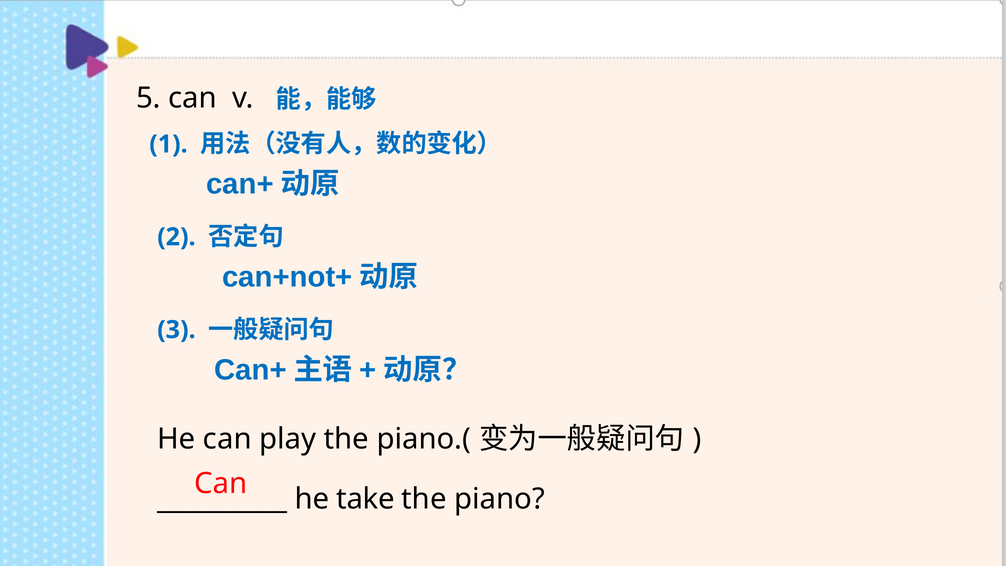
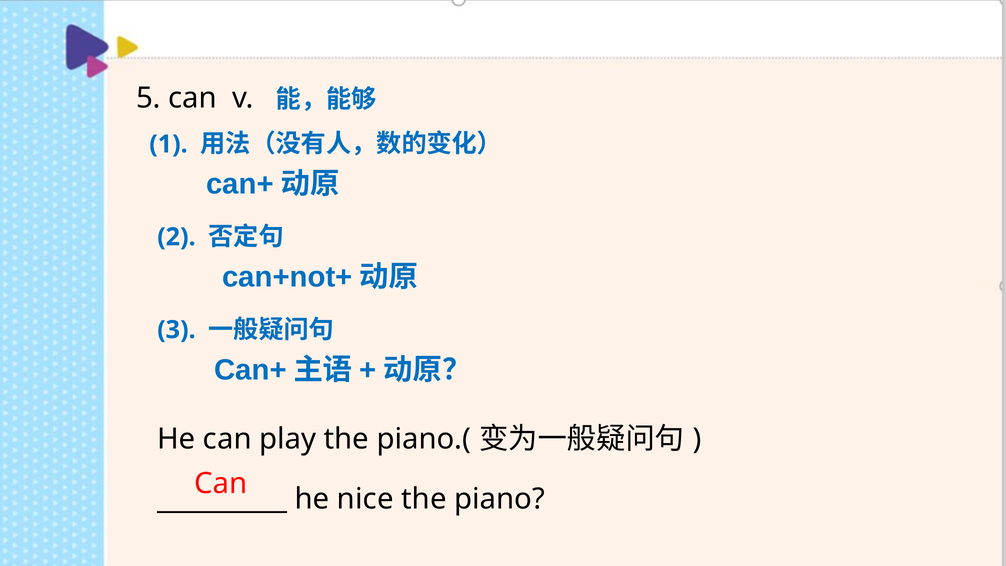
take: take -> nice (365, 499)
